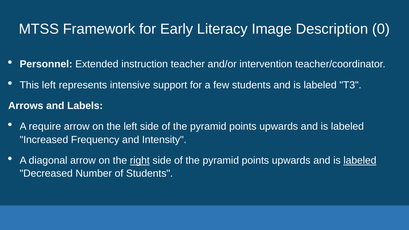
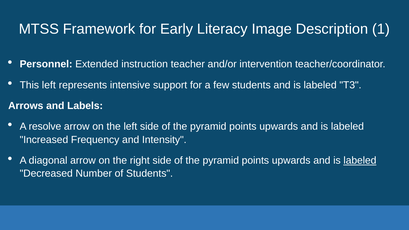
0: 0 -> 1 (381, 29)
require: require -> resolve (45, 127)
right underline: present -> none (140, 161)
